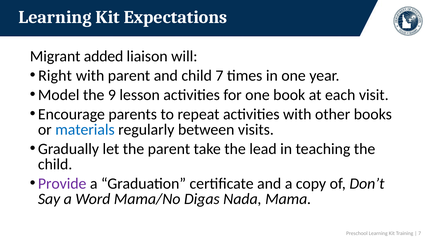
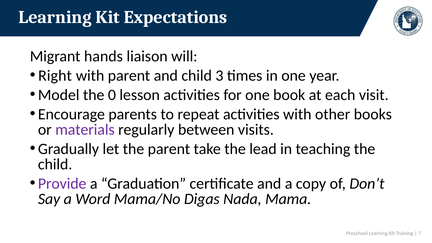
added: added -> hands (103, 56)
child 7: 7 -> 3 (219, 76)
9: 9 -> 0 (112, 95)
materials colour: blue -> purple (85, 130)
